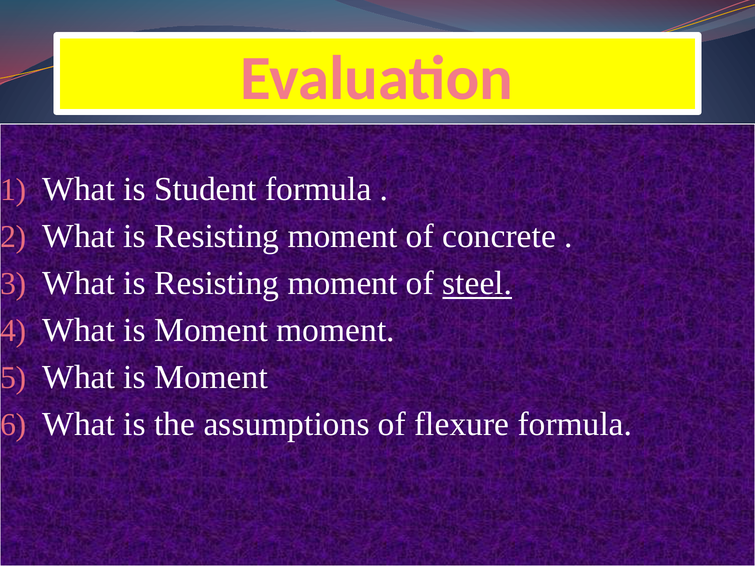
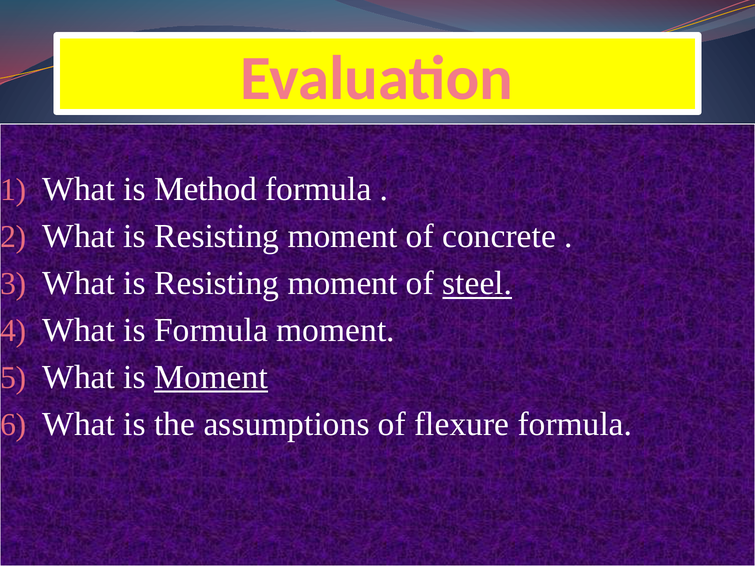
Student: Student -> Method (206, 189)
Moment: Moment -> Formula (211, 330)
Moment underline: none -> present (211, 377)
